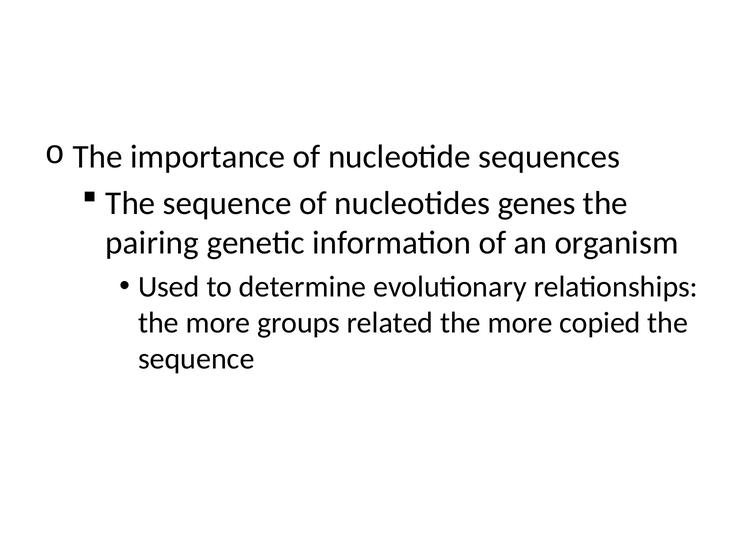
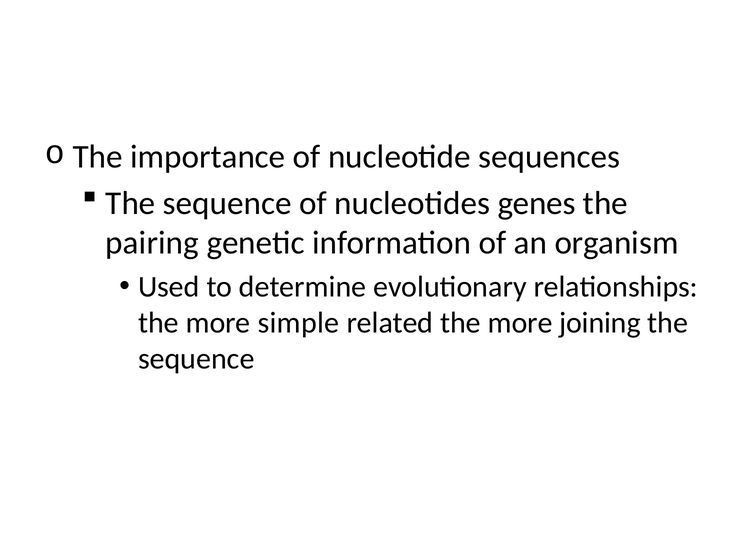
groups: groups -> simple (298, 323)
copied: copied -> joining (600, 323)
